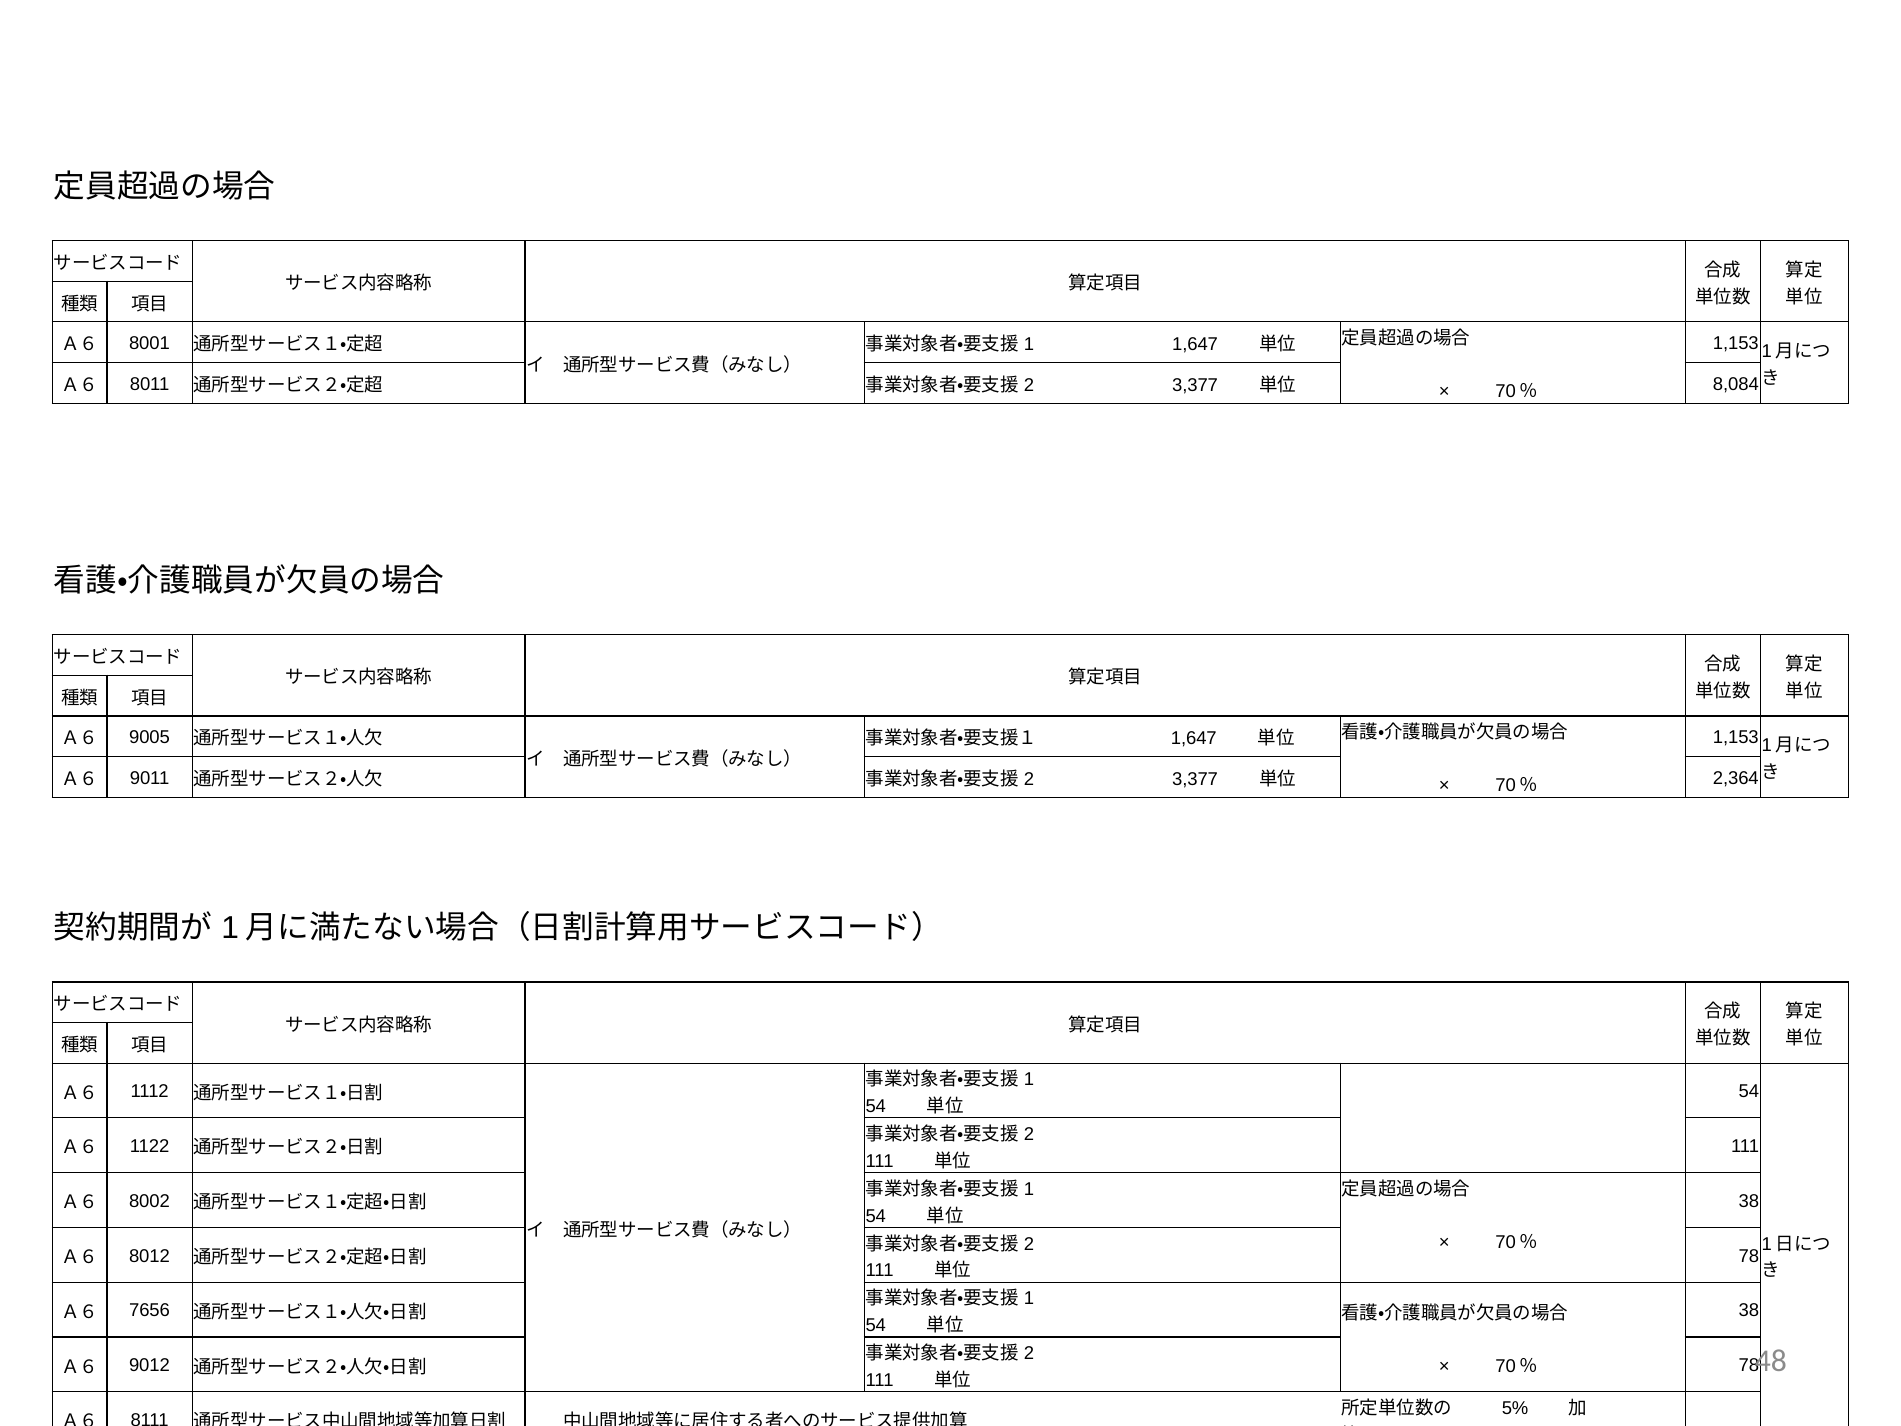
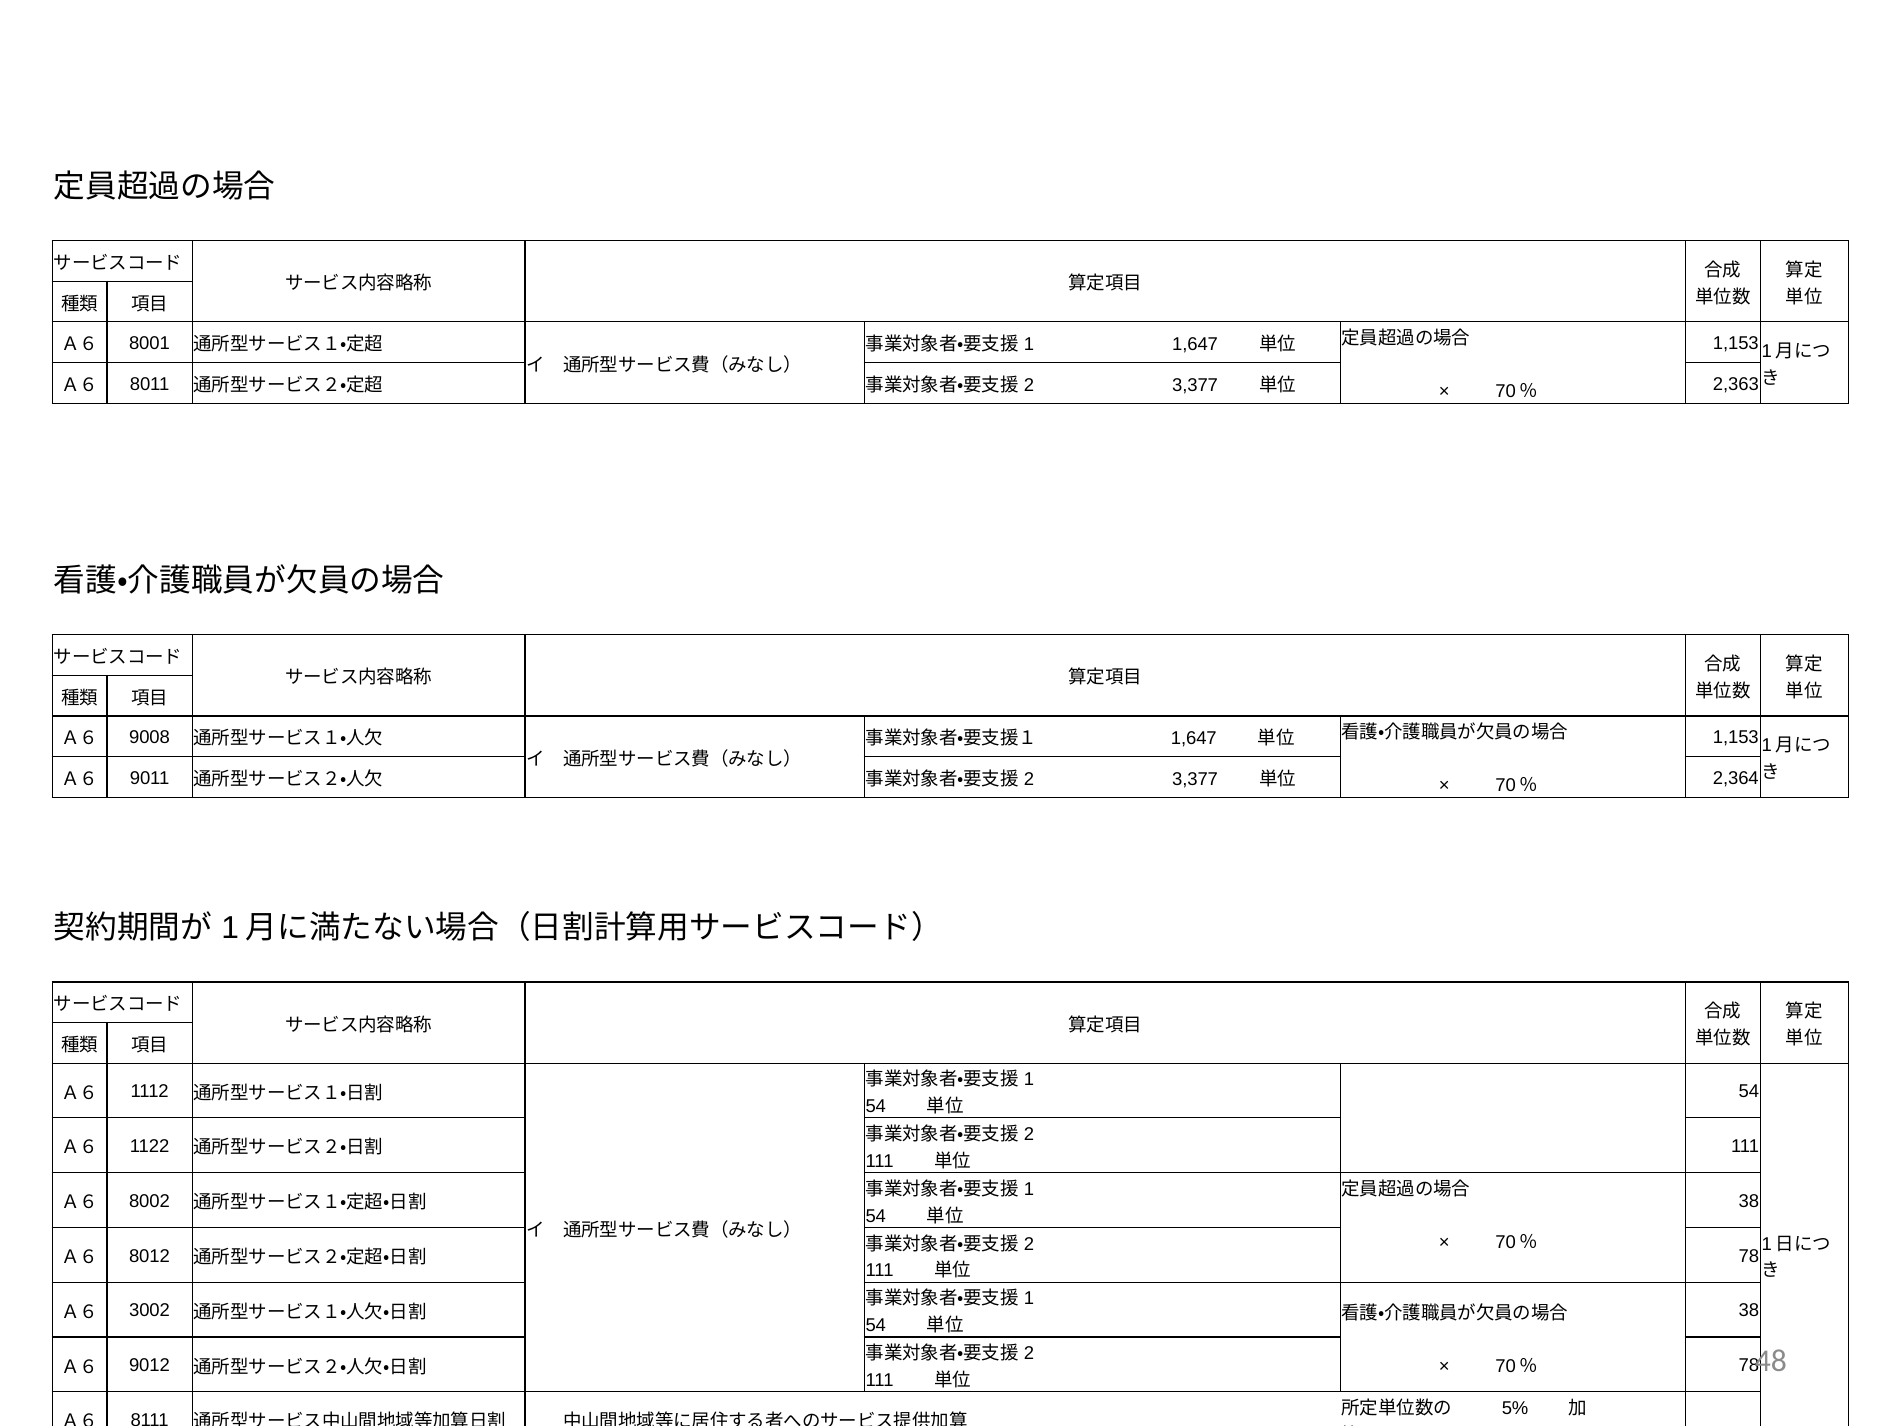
8,084: 8,084 -> 2,363 (1736, 384)
9005: 9005 -> 9008 (150, 737)
7656: 7656 -> 3002 (150, 1311)
